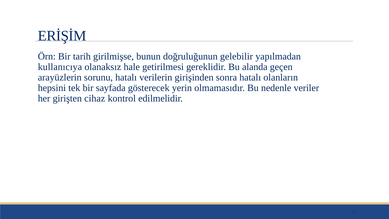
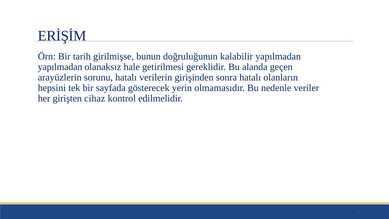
gelebilir: gelebilir -> kalabilir (237, 56)
kullanıcıya: kullanıcıya -> yapılmadan (60, 67)
